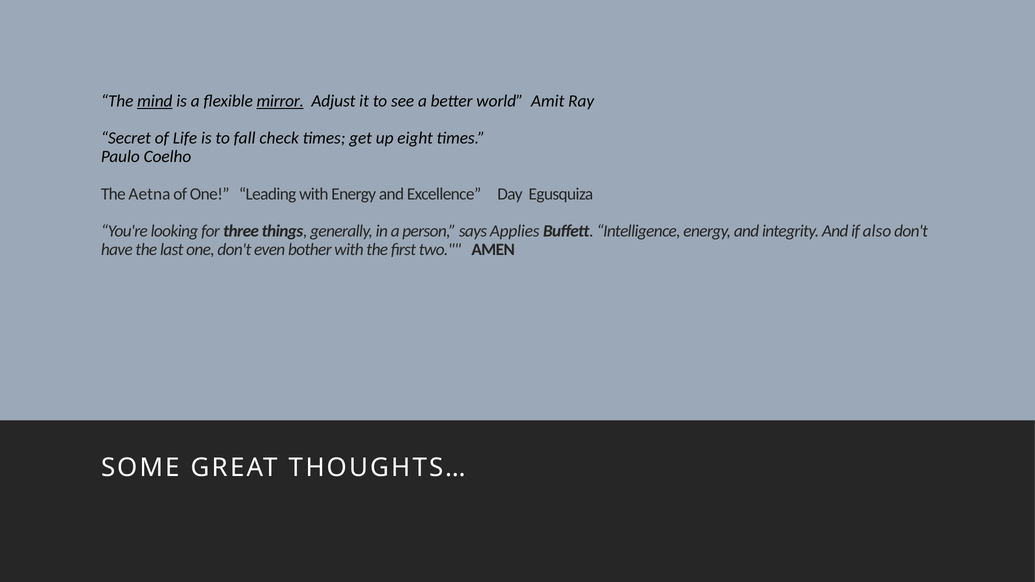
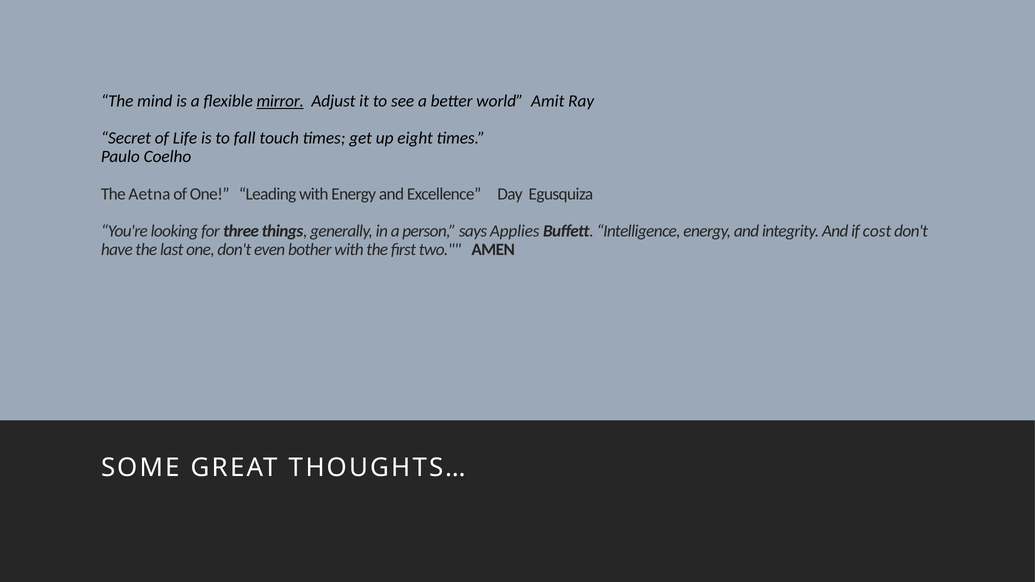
mind underline: present -> none (155, 101)
check: check -> touch (279, 138)
also: also -> cost (877, 231)
